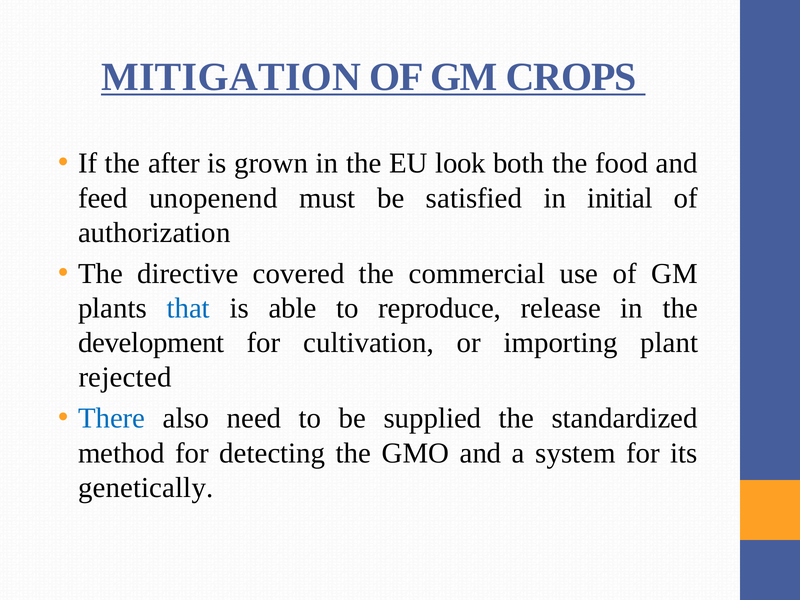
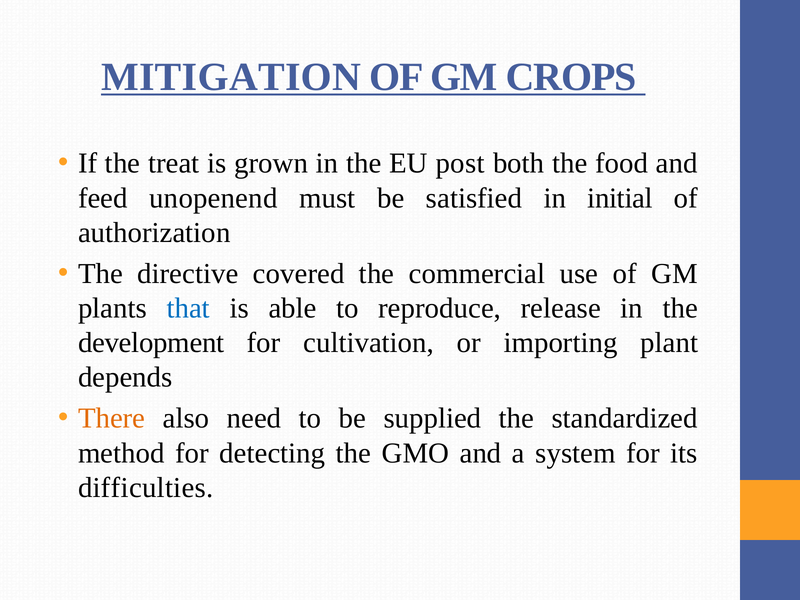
after: after -> treat (174, 163)
look: look -> post (460, 163)
rejected: rejected -> depends (125, 377)
There colour: blue -> orange (112, 418)
genetically: genetically -> difficulties (146, 488)
